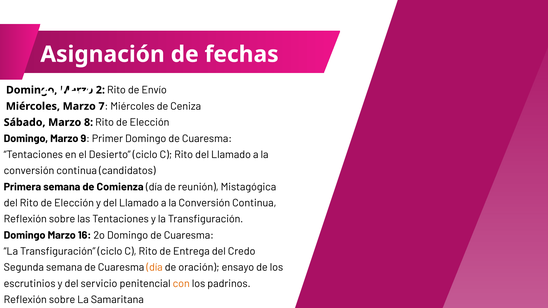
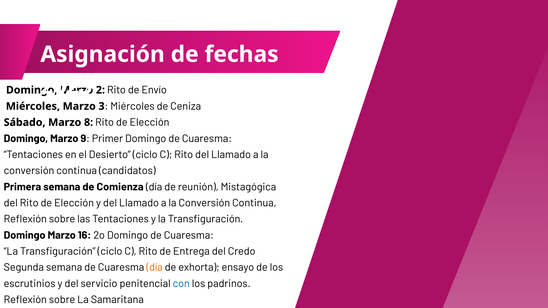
7: 7 -> 3 (102, 106)
oración: oración -> exhorta (199, 268)
con colour: orange -> blue (181, 284)
